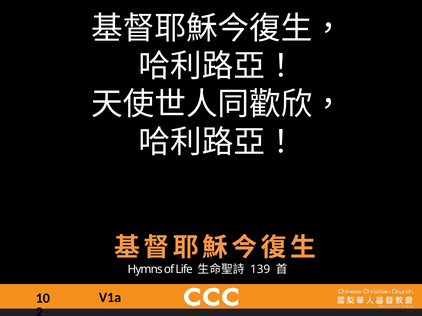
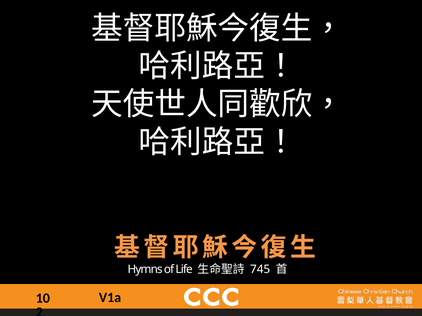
139: 139 -> 745 (260, 270)
